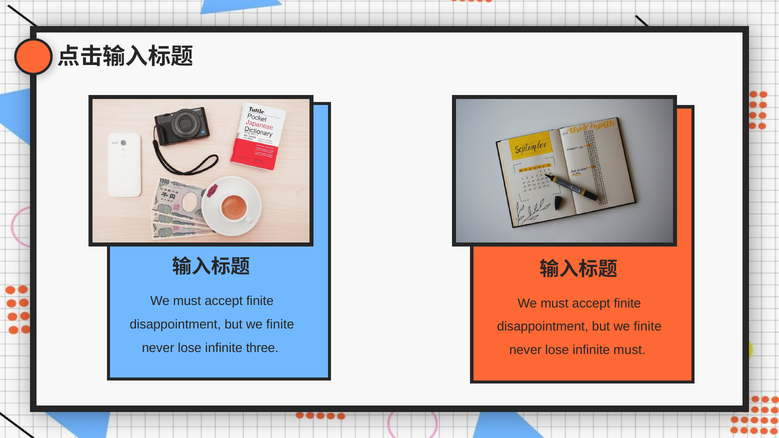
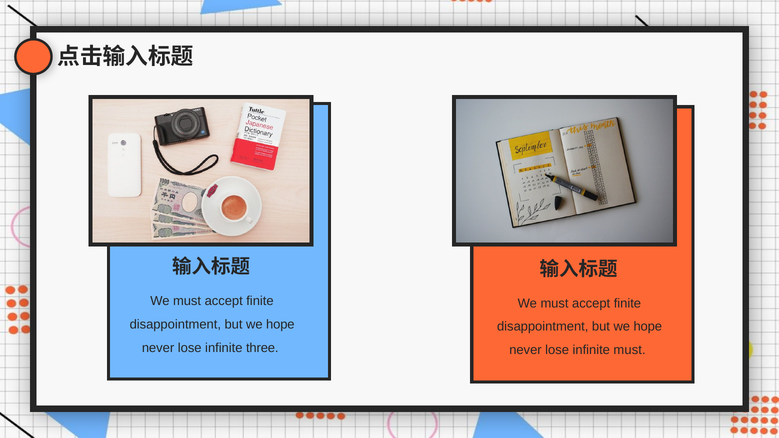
finite: finite -> hope (280, 325)
finite: finite -> hope (648, 327)
